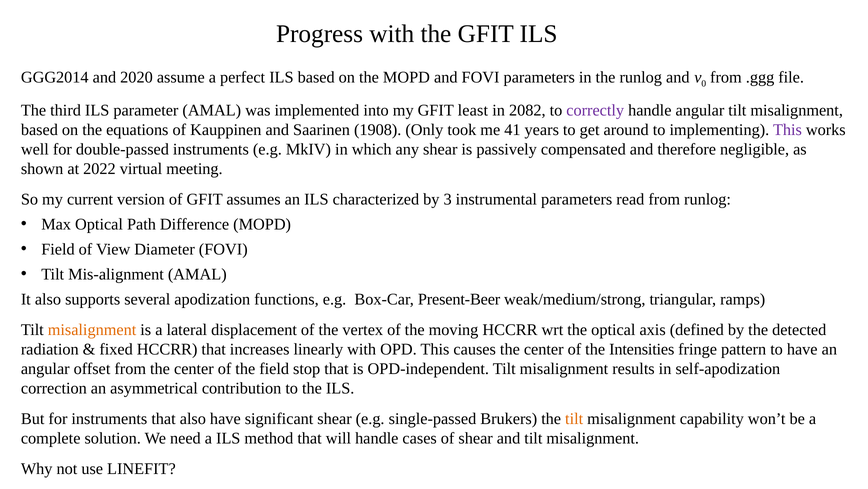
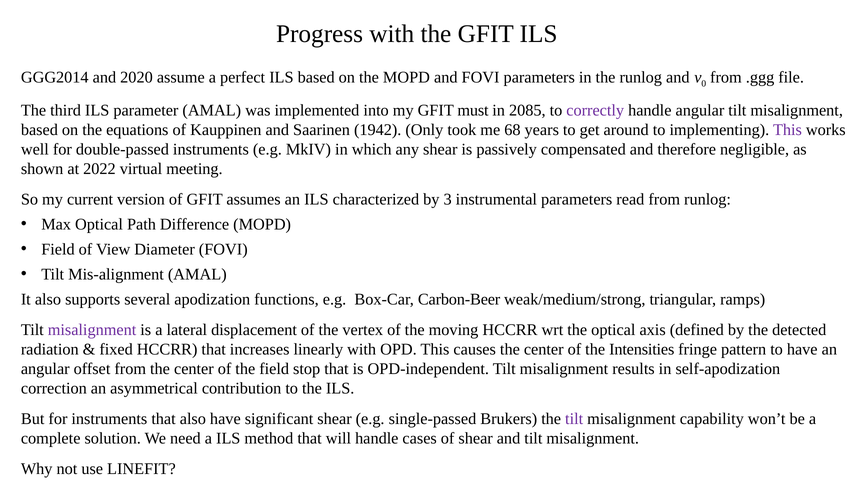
least: least -> must (473, 110)
2082: 2082 -> 2085 (527, 110)
1908: 1908 -> 1942 (378, 130)
41: 41 -> 68 (512, 130)
Present-Beer: Present-Beer -> Carbon-Beer (459, 299)
misalignment colour: orange -> purple (92, 329)
tilt colour: orange -> purple (574, 418)
